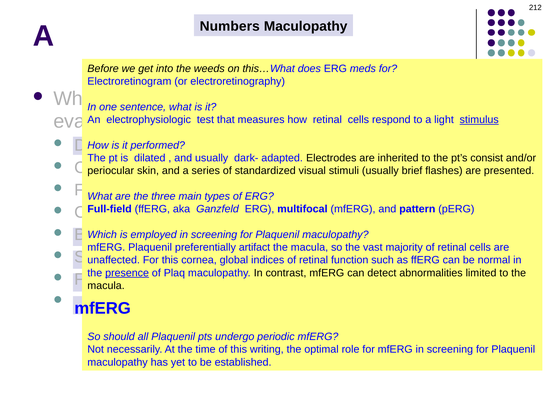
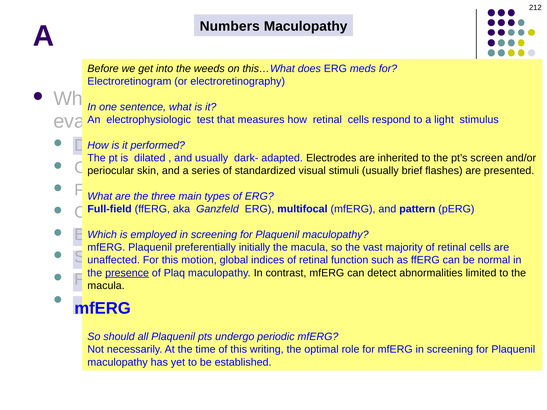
stimulus underline: present -> none (479, 120)
consist: consist -> screen (487, 158)
artifact: artifact -> initially (255, 248)
this cornea: cornea -> motion (199, 260)
